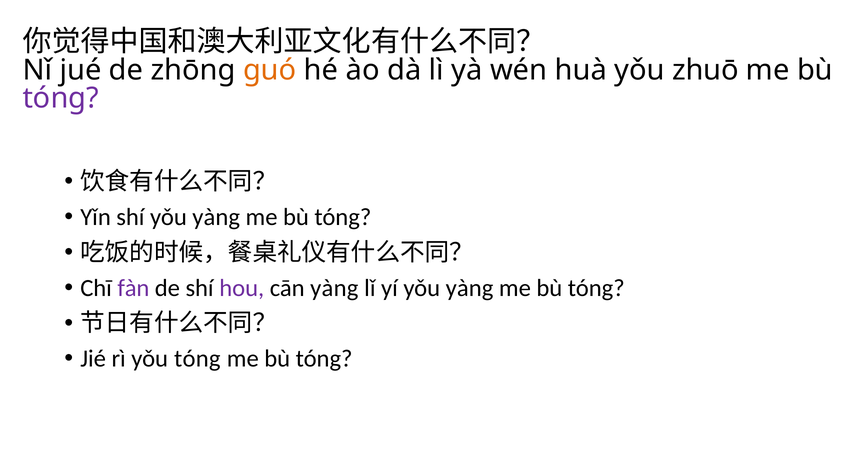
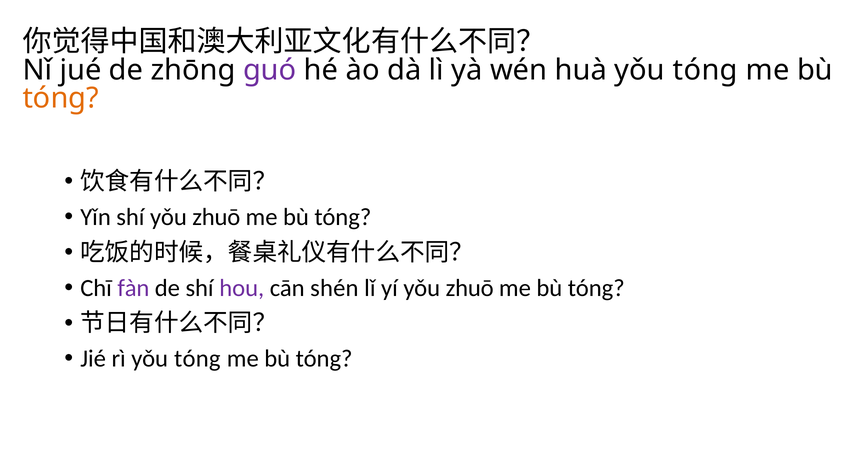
guó colour: orange -> purple (270, 70)
huà yǒu zhuō: zhuō -> tóng (705, 70)
tóng colour: purple -> orange (61, 98)
shí yǒu yàng: yàng -> zhuō (216, 217)
cān yàng: yàng -> shén (334, 288)
yí yǒu yàng: yàng -> zhuō (470, 288)
